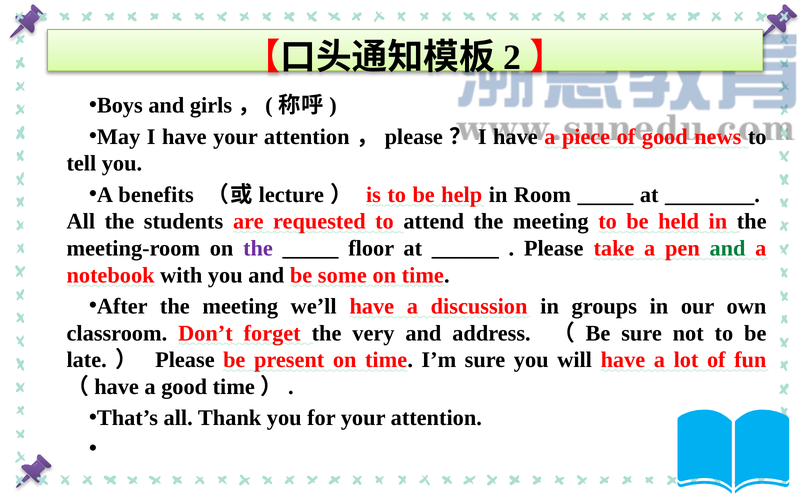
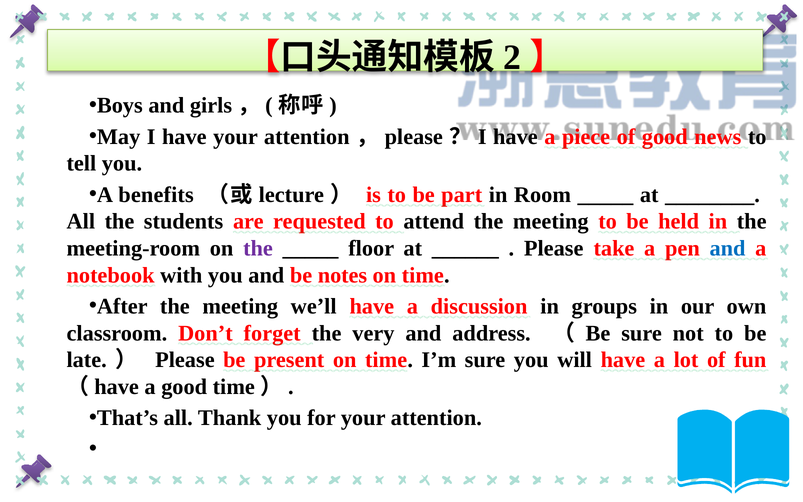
help: help -> part (462, 195)
and colour: green -> blue (728, 248)
some: some -> notes (342, 275)
